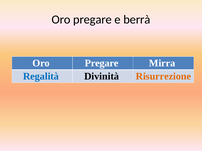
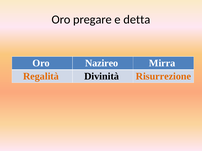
berrà: berrà -> detta (137, 20)
Pregare: Pregare -> Nazireo (102, 63)
Regalità colour: blue -> orange (41, 77)
